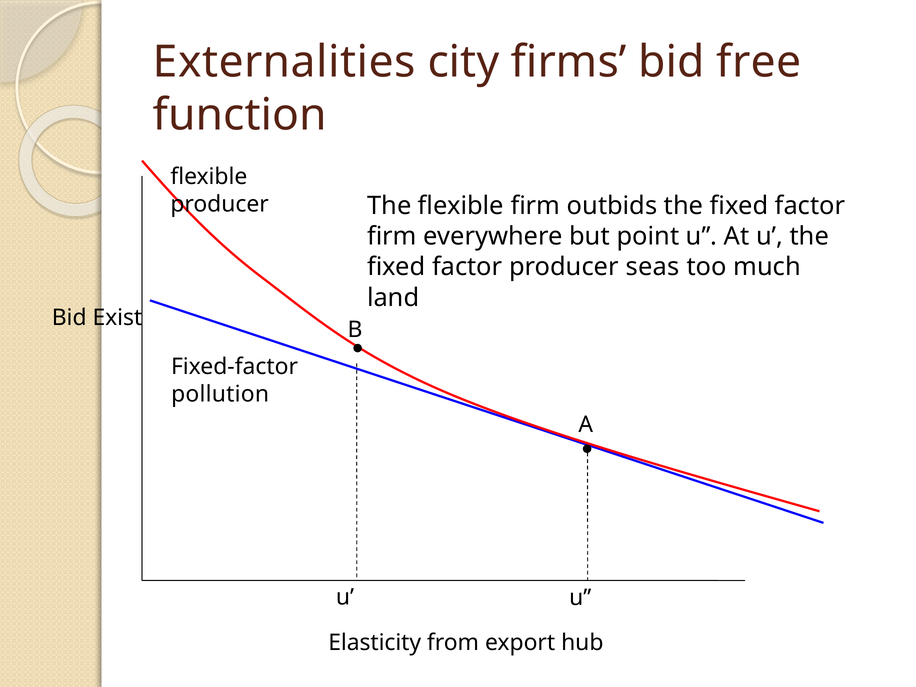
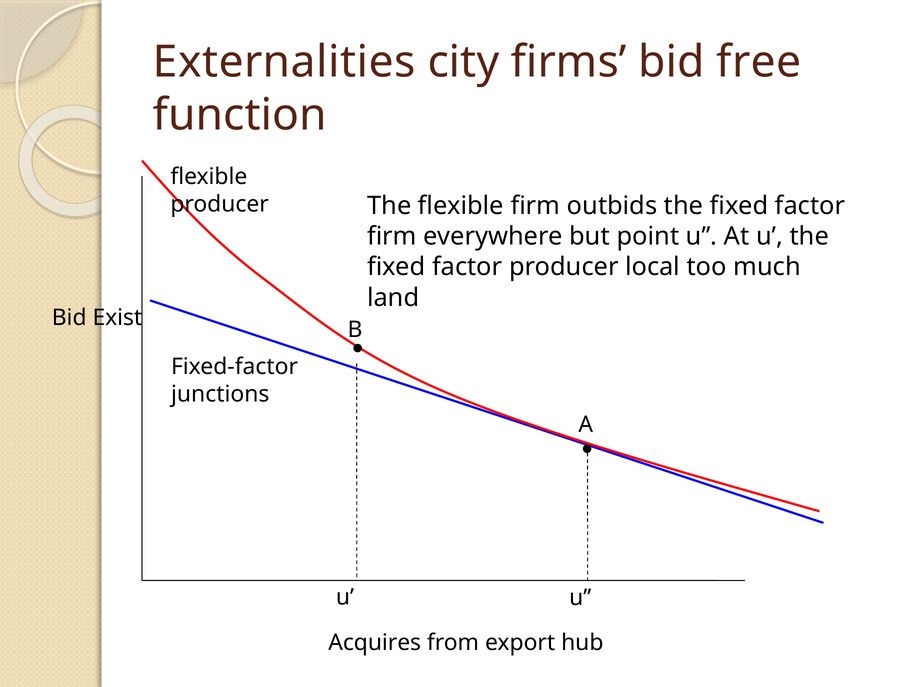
seas: seas -> local (653, 267)
pollution: pollution -> junctions (220, 394)
Elasticity: Elasticity -> Acquires (375, 643)
